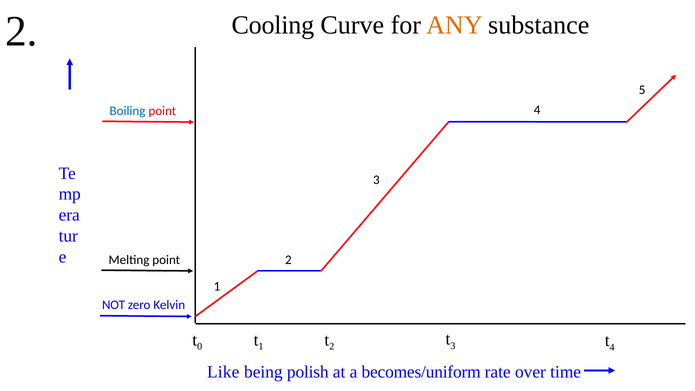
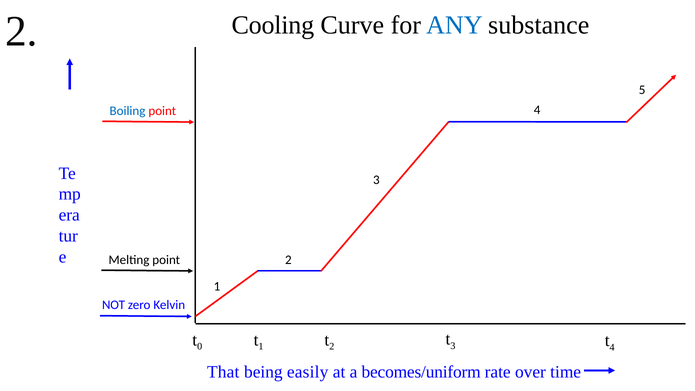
ANY colour: orange -> blue (454, 25)
Like: Like -> That (223, 372)
polish: polish -> easily (308, 372)
